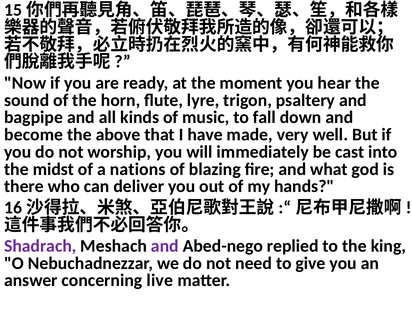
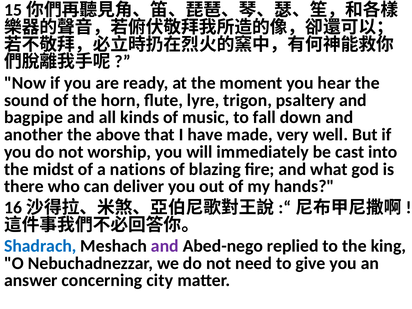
become: become -> another (34, 135)
Shadrach colour: purple -> blue (40, 246)
live: live -> city (160, 280)
